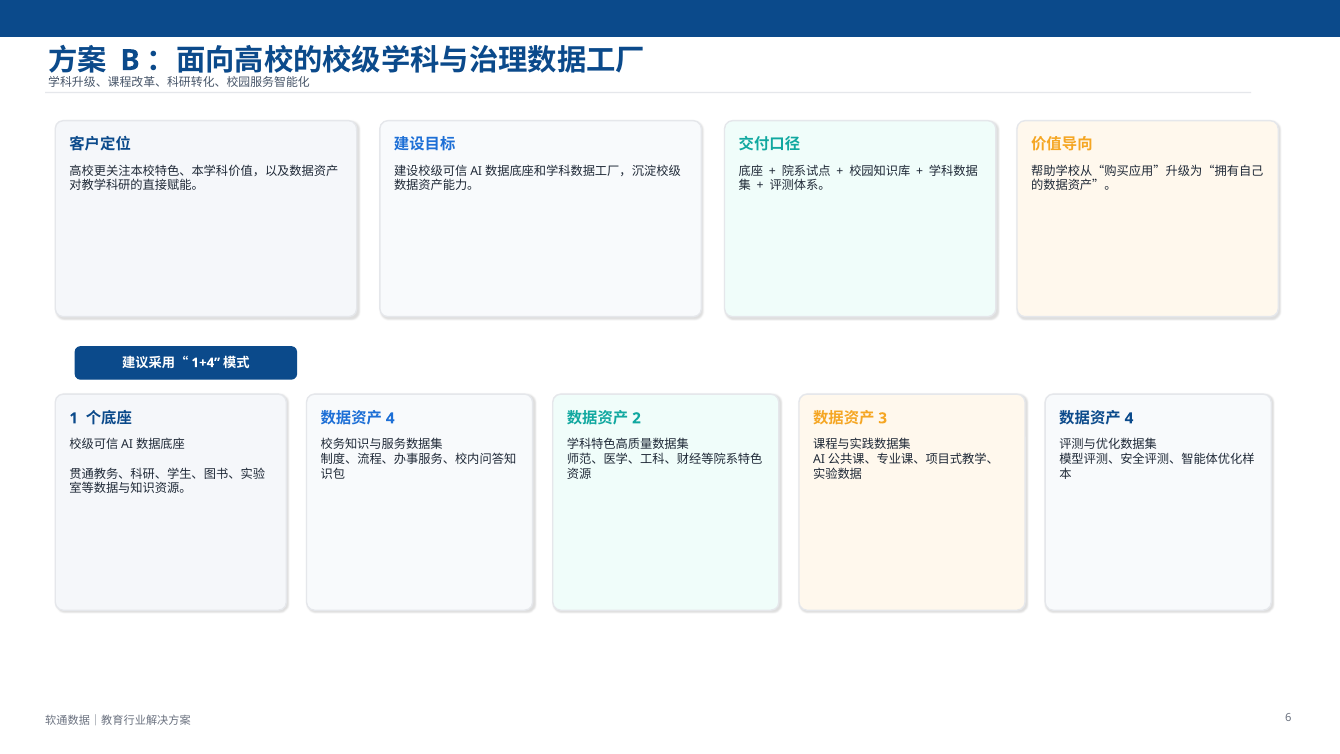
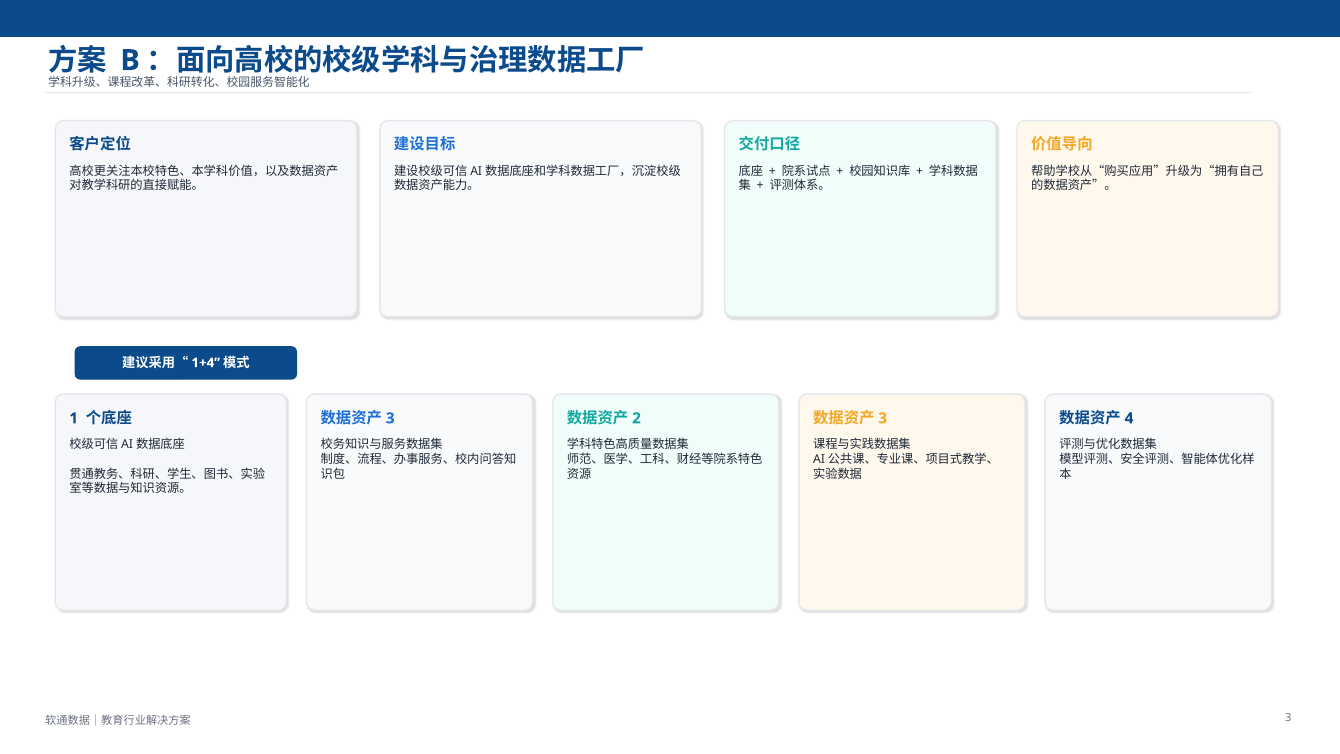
4: 4 -> 3 (390, 418)
6: 6 -> 3 (1288, 717)
